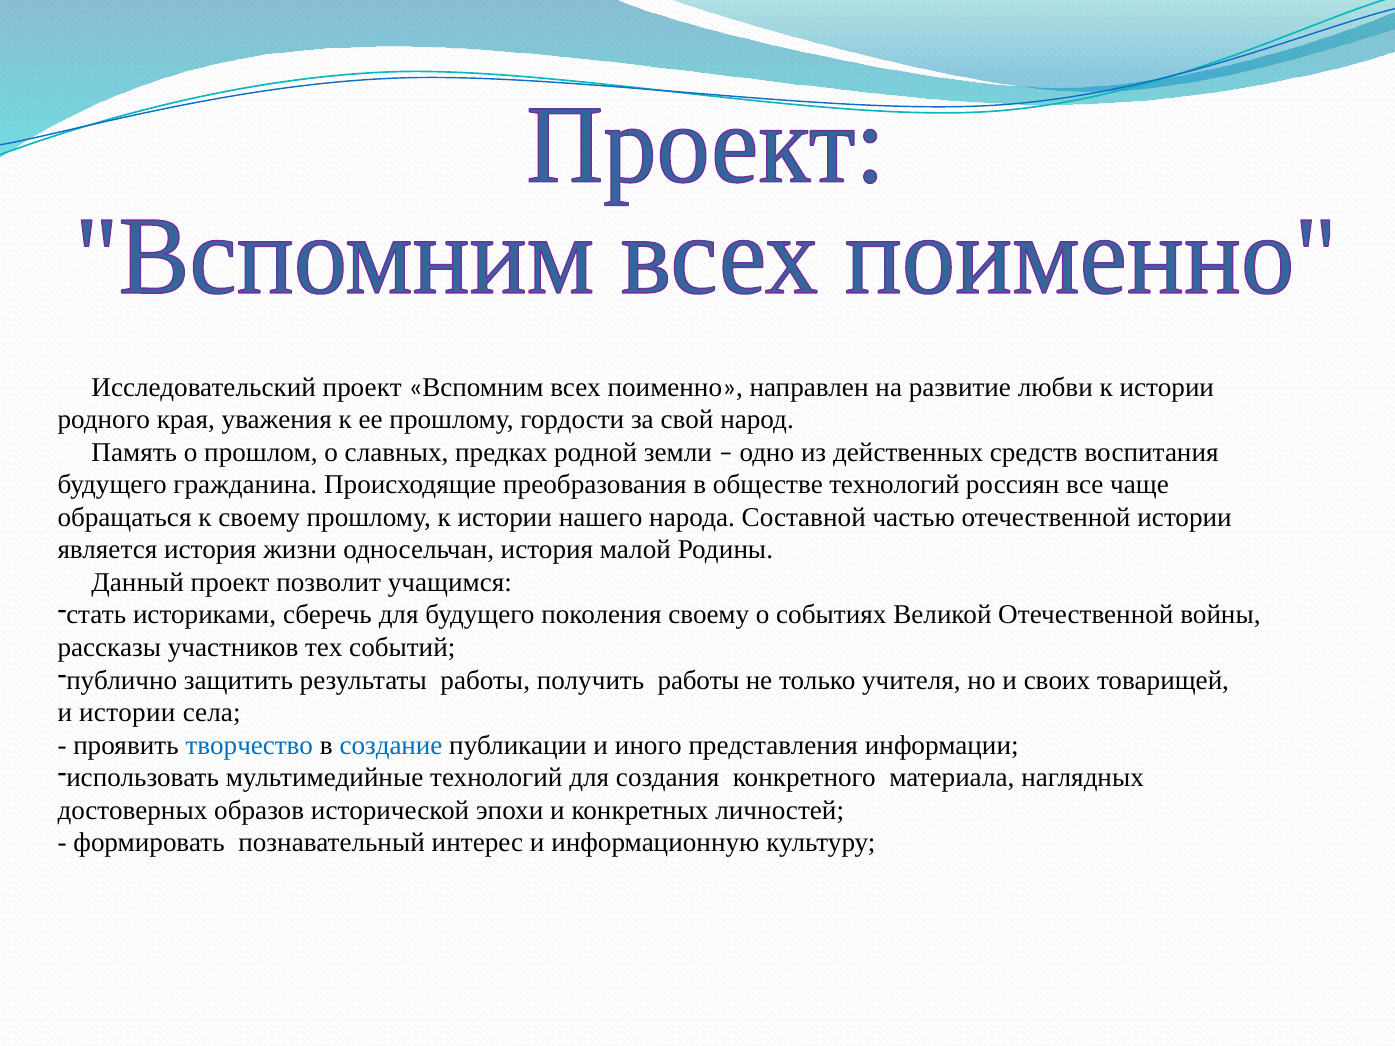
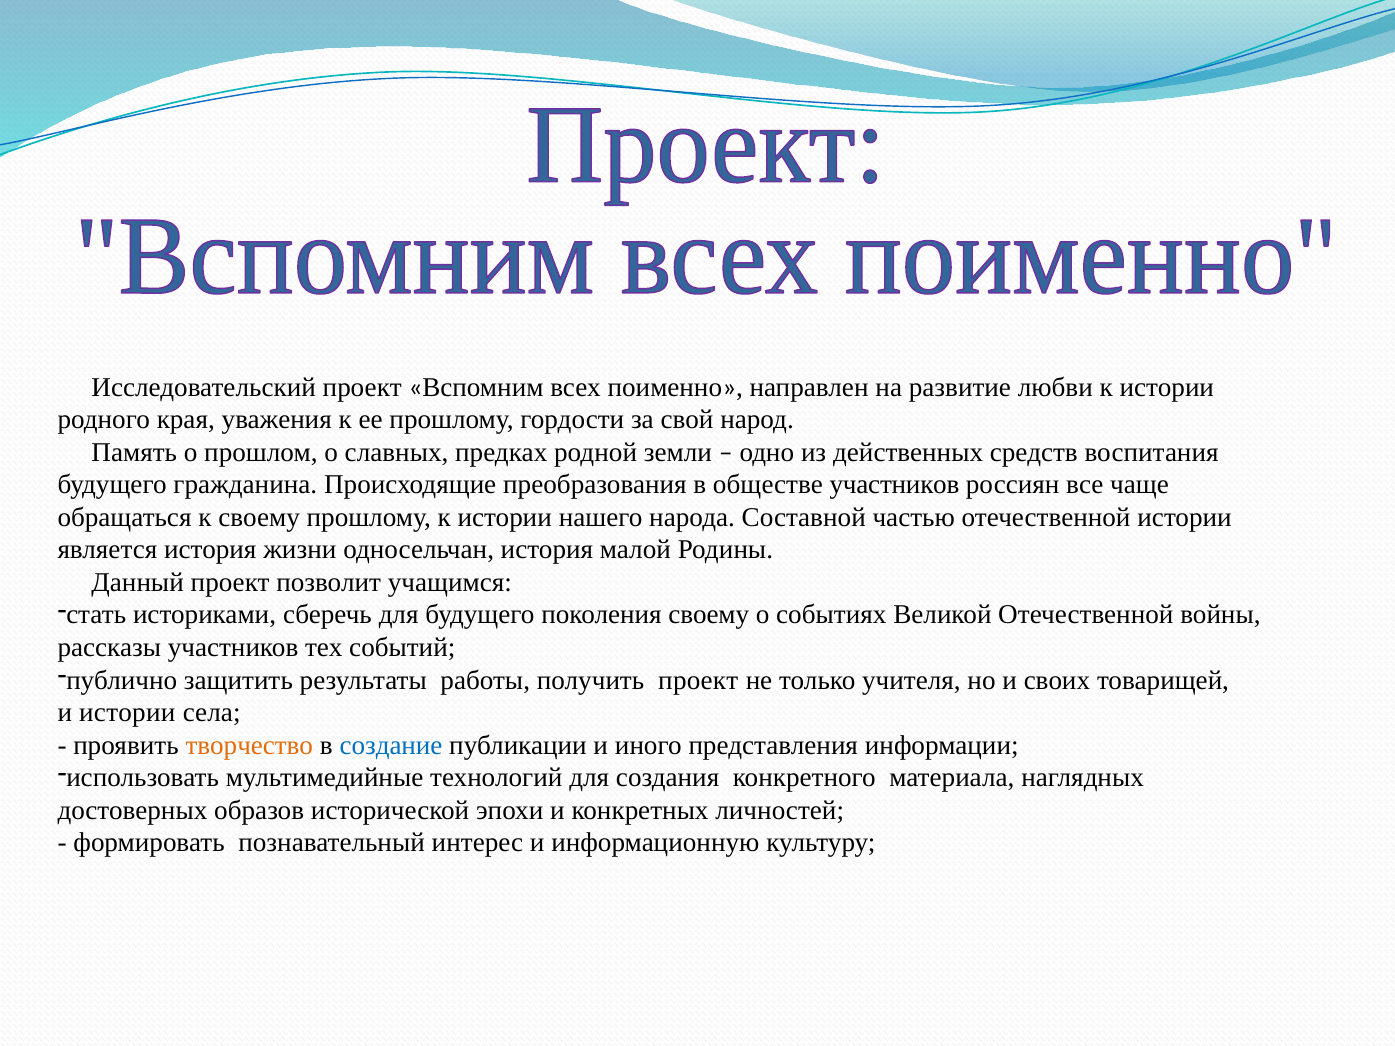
обществе технологий: технологий -> участников (895, 485)
получить работы: работы -> проект (698, 680)
творчество colour: blue -> orange (249, 745)
